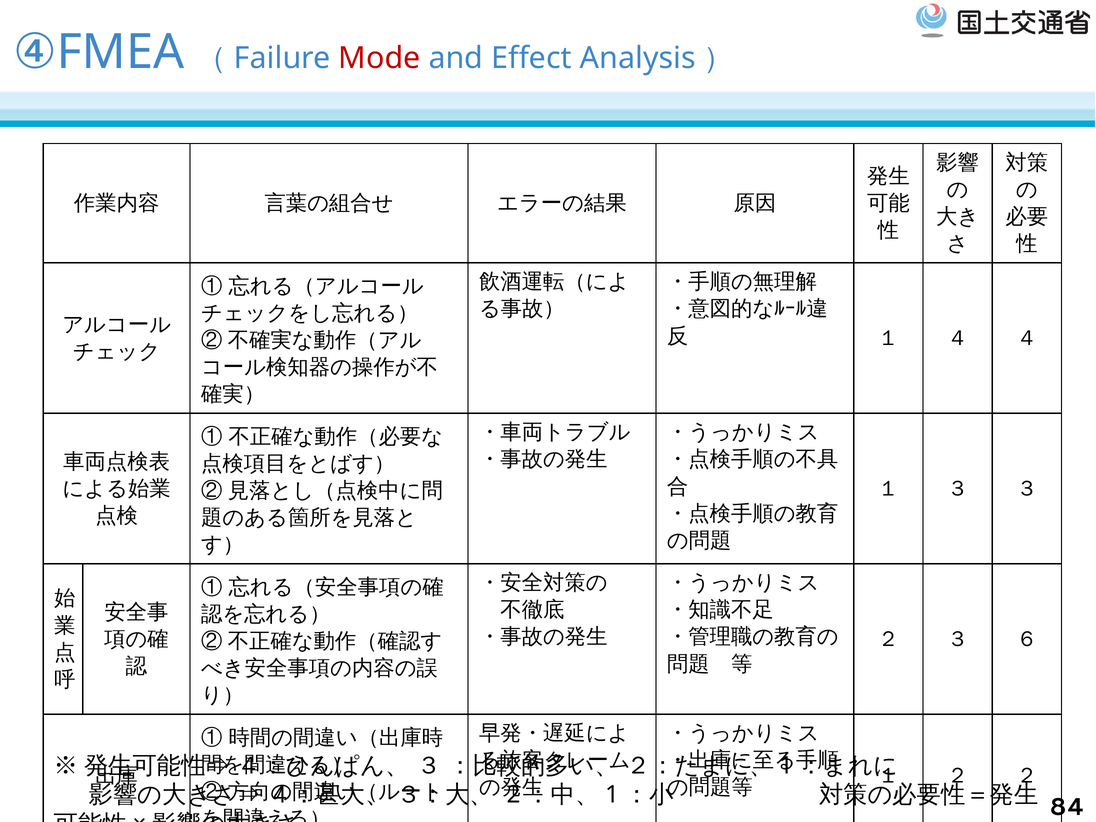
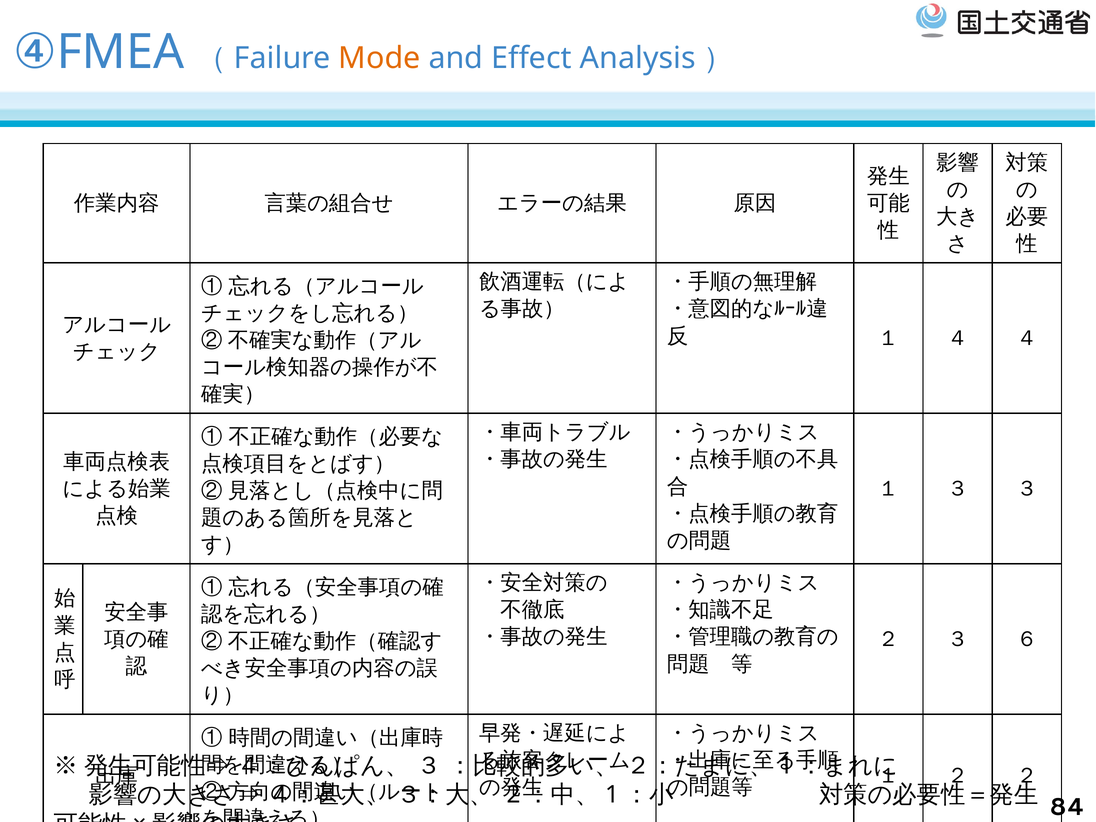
Mode colour: red -> orange (380, 58)
